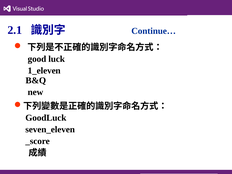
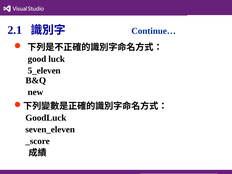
1_eleven: 1_eleven -> 5_eleven (44, 71)
